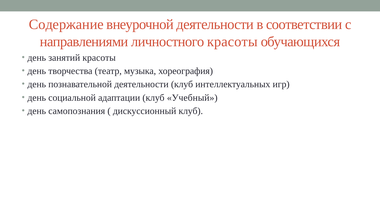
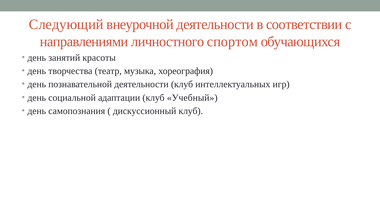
Содержание: Содержание -> Следующий (66, 25)
личностного красоты: красоты -> спортом (232, 42)
